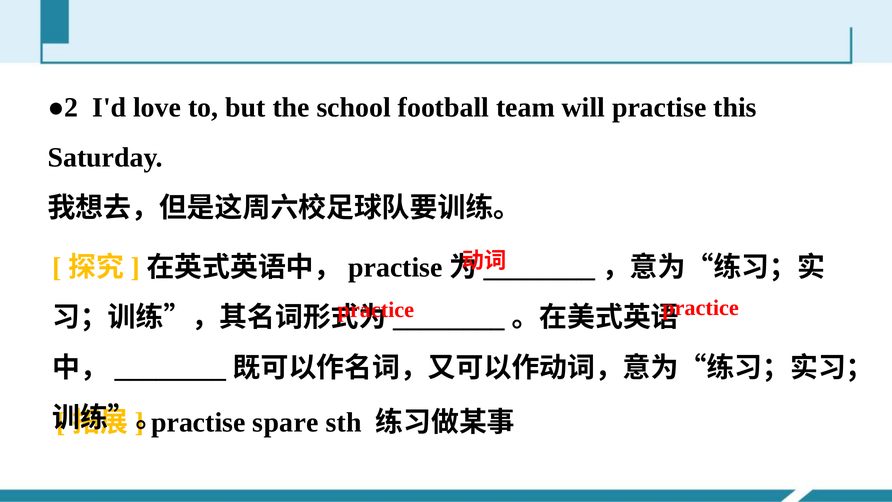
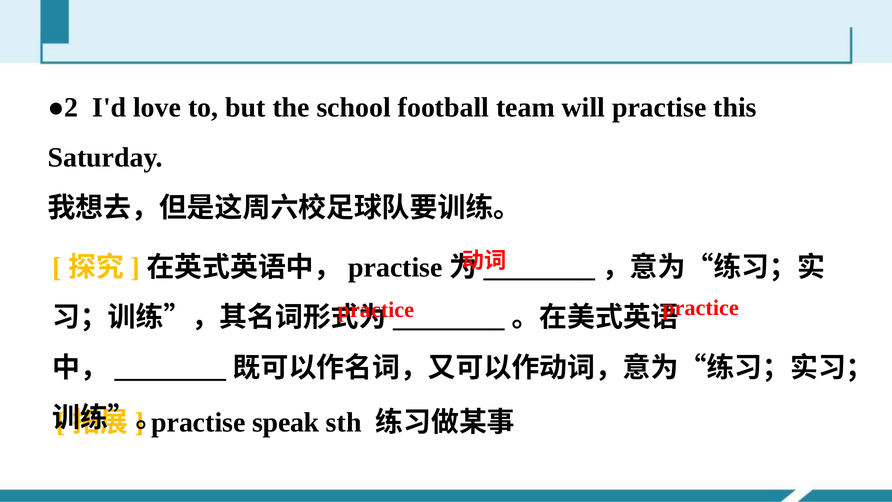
spare: spare -> speak (286, 422)
